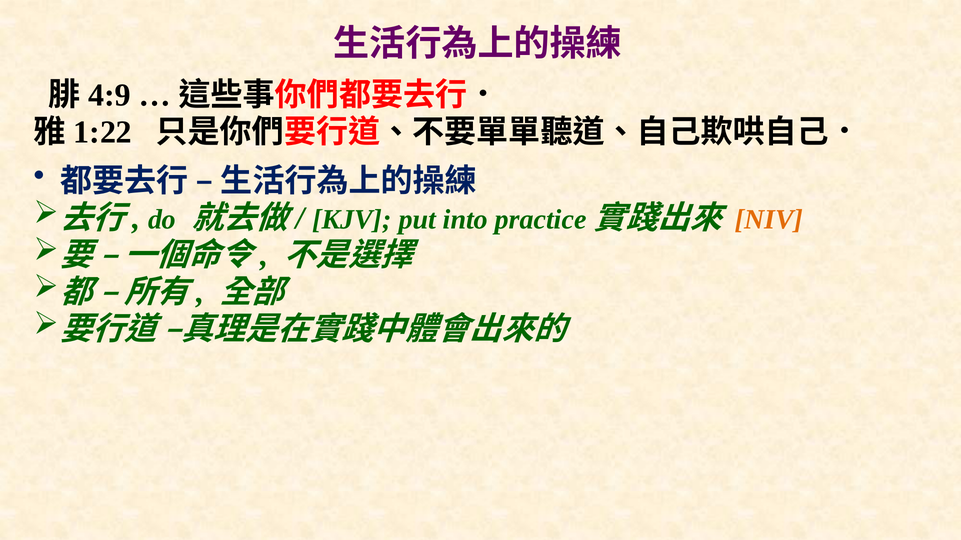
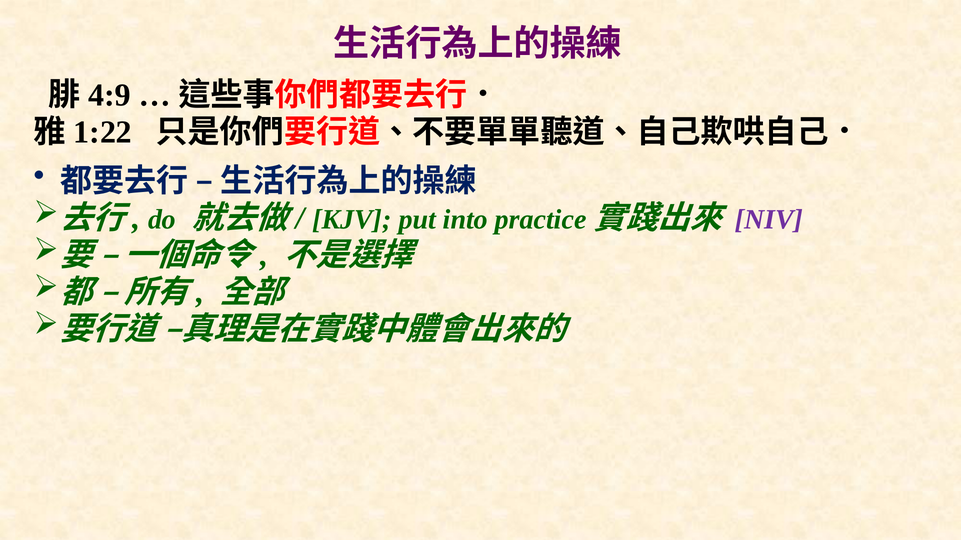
NIV colour: orange -> purple (769, 220)
